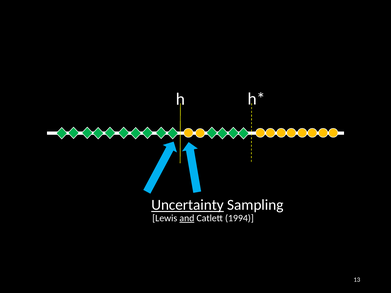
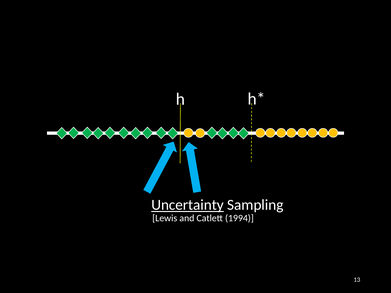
and underline: present -> none (187, 218)
